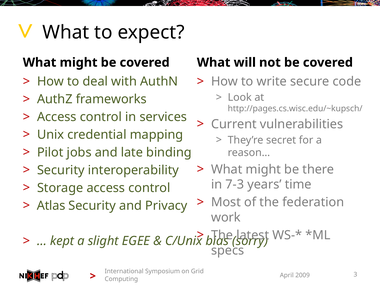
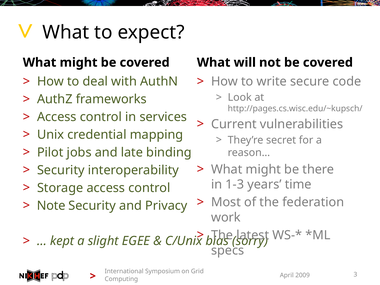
7-3: 7-3 -> 1-3 (235, 185)
Atlas: Atlas -> Note (51, 206)
